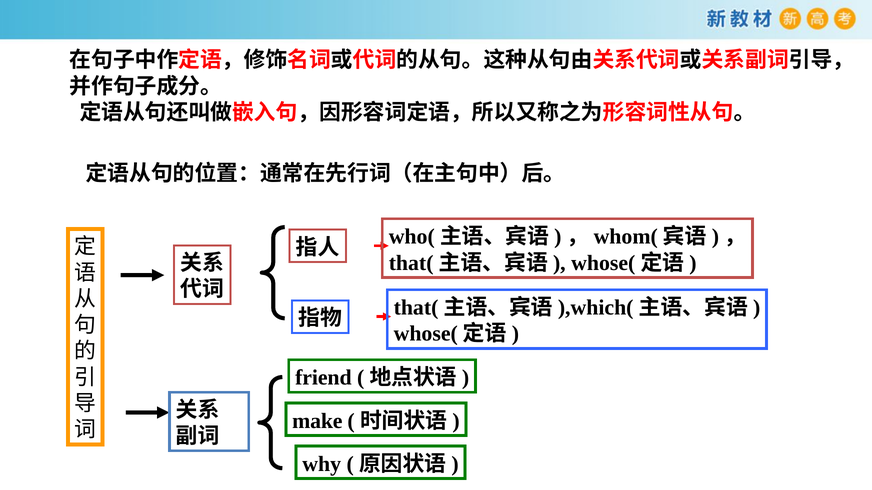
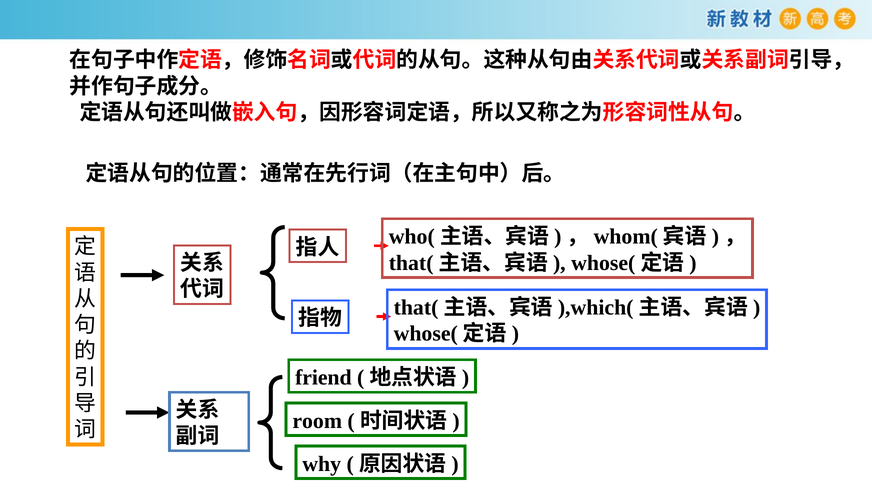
make: make -> room (317, 421)
